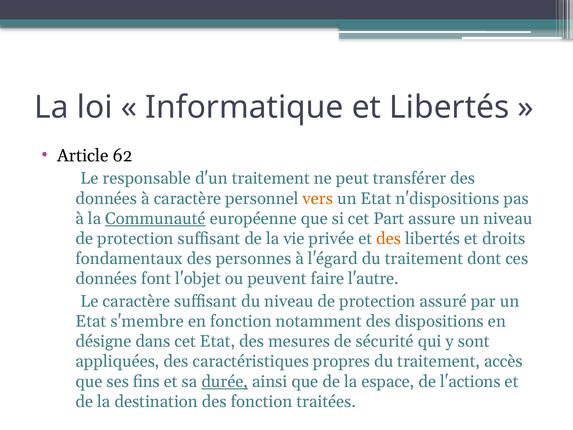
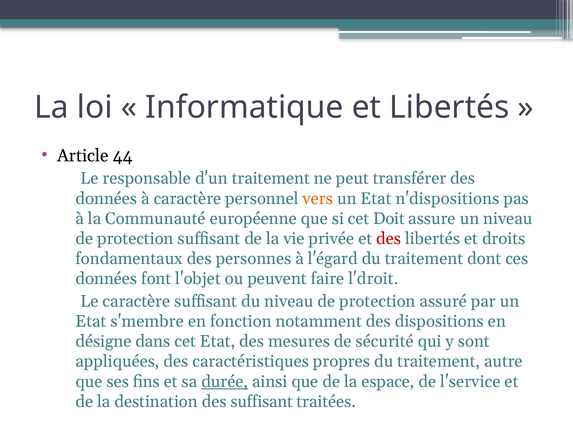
62: 62 -> 44 (123, 155)
Communauté underline: present -> none (155, 218)
Part: Part -> Doit (389, 218)
des colour: orange -> red (389, 239)
l'autre: l'autre -> l'droit (373, 279)
accès: accès -> autre (503, 361)
l'actions: l'actions -> l'service (470, 381)
des fonction: fonction -> suffisant (262, 401)
